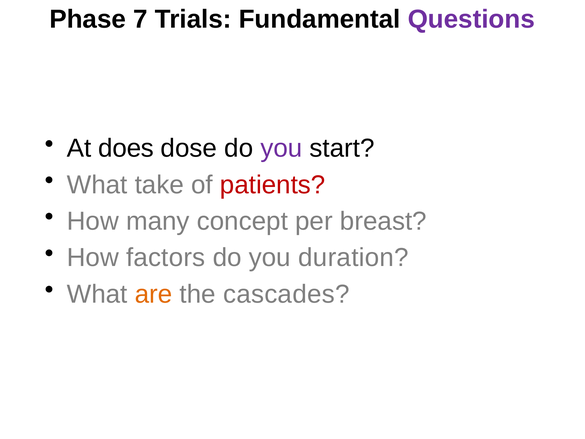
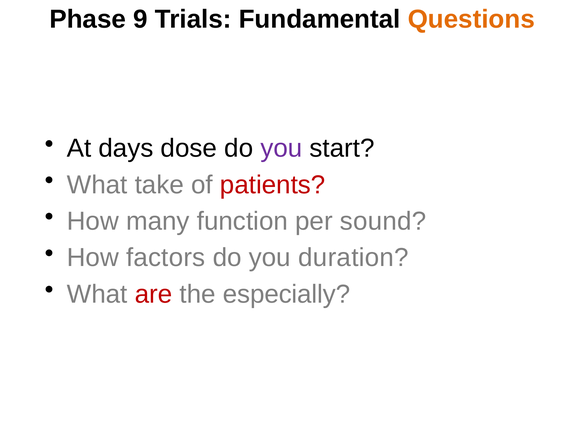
7: 7 -> 9 (140, 19)
Questions colour: purple -> orange (471, 19)
does: does -> days (126, 148)
concept: concept -> function (242, 221)
breast: breast -> sound (383, 221)
are colour: orange -> red (153, 294)
cascades: cascades -> especially (287, 294)
